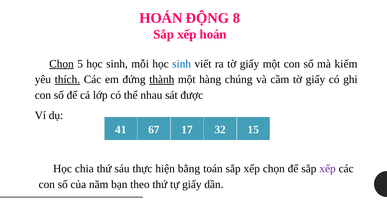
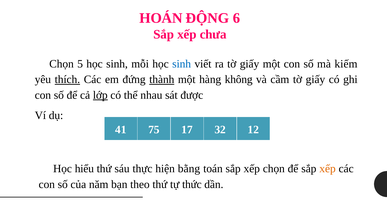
8: 8 -> 6 (236, 18)
xếp hoán: hoán -> chưa (213, 34)
Chọn underline: present -> none (62, 64)
chúng: chúng -> không (239, 79)
lớp underline: none -> present (100, 95)
67: 67 -> 75 (154, 129)
15: 15 -> 12 (253, 129)
chia: chia -> hiểu (84, 168)
xếp colour: purple -> orange (328, 168)
tự giấy: giấy -> thức (192, 184)
